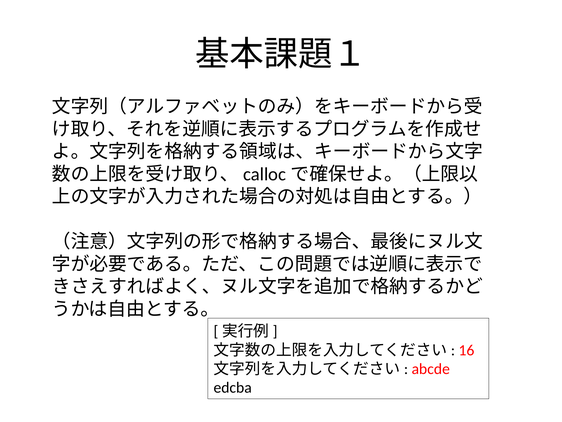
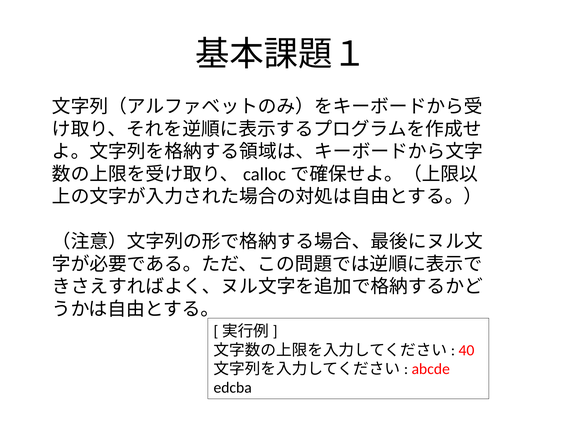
16: 16 -> 40 (466, 350)
